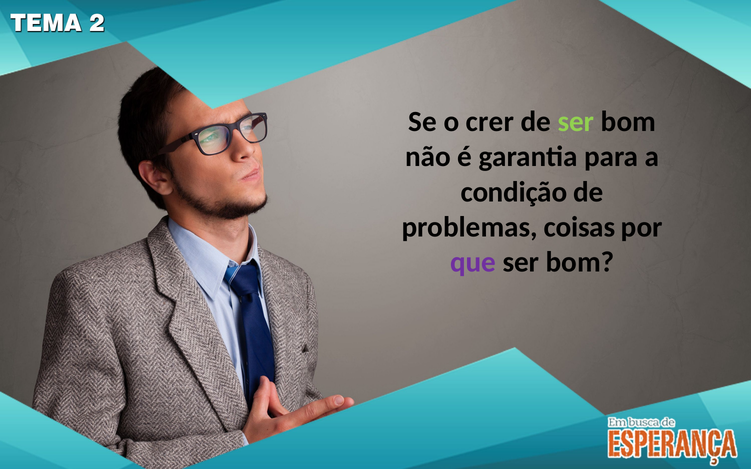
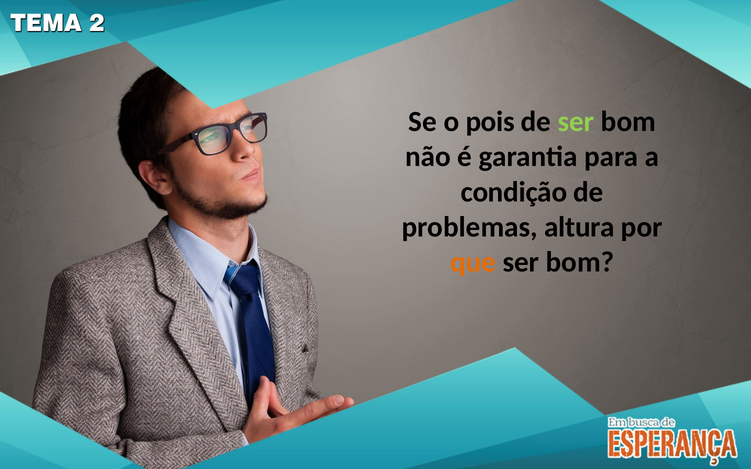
crer: crer -> pois (490, 122)
coisas: coisas -> altura (580, 227)
que colour: purple -> orange (473, 262)
